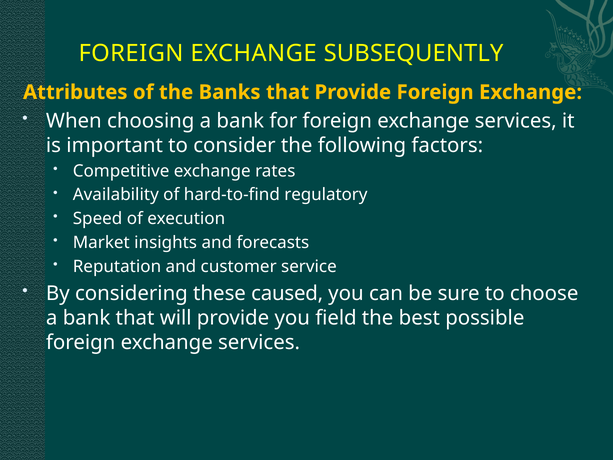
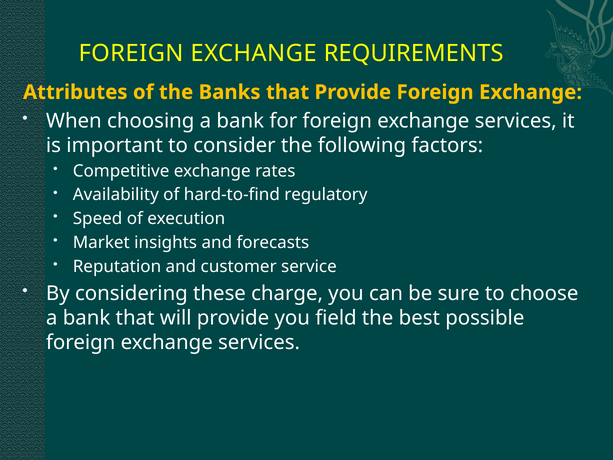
SUBSEQUENTLY: SUBSEQUENTLY -> REQUIREMENTS (414, 53)
caused: caused -> charge (287, 293)
